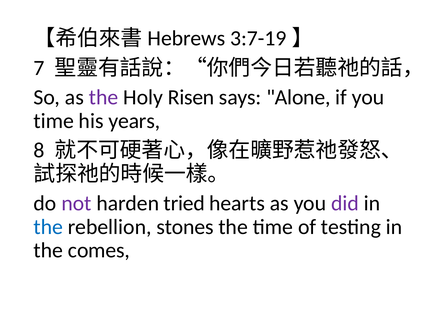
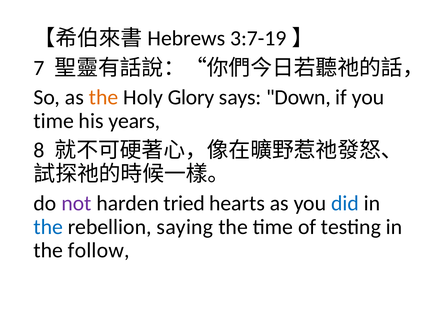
the colour: purple -> orange (104, 97)
Risen: Risen -> Glory (191, 97)
Alone: Alone -> Down (298, 97)
did colour: purple -> blue (345, 204)
stones: stones -> saying (185, 227)
comes: comes -> follow (99, 251)
